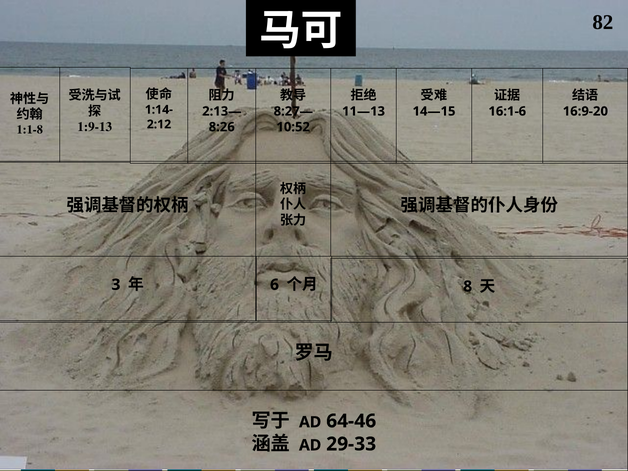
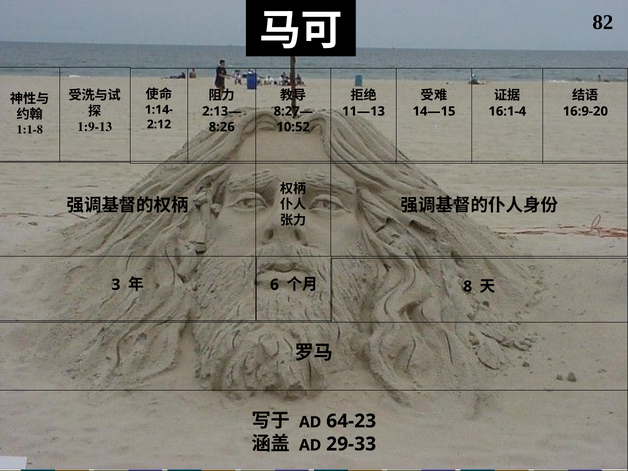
16:1-6: 16:1-6 -> 16:1-4 (507, 111)
64-46: 64-46 -> 64-23 (351, 421)
